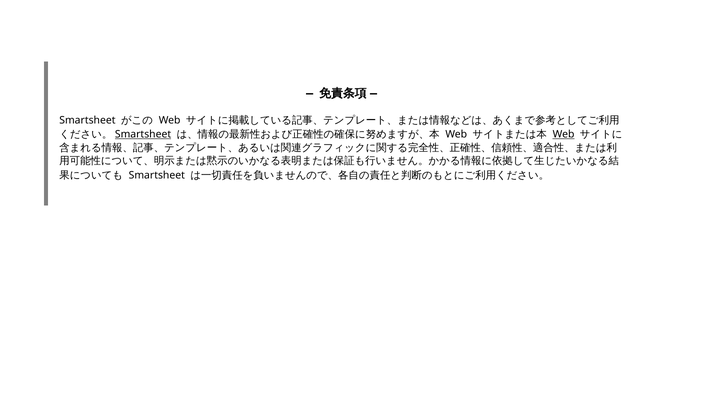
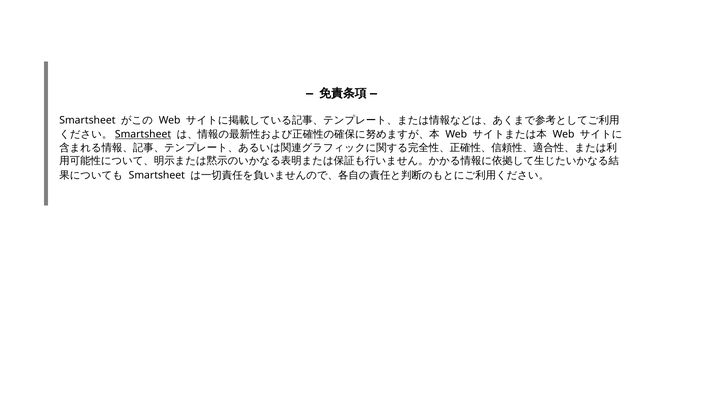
Web underline: present -> none (564, 134)
